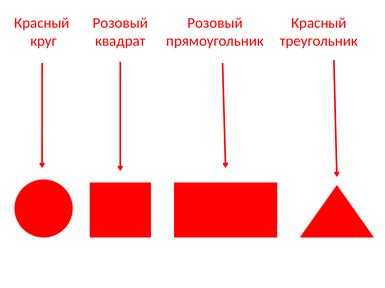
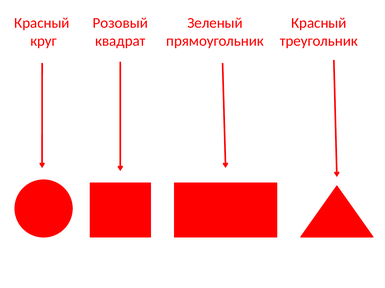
Розовый: Розовый -> Зеленый (215, 23)
